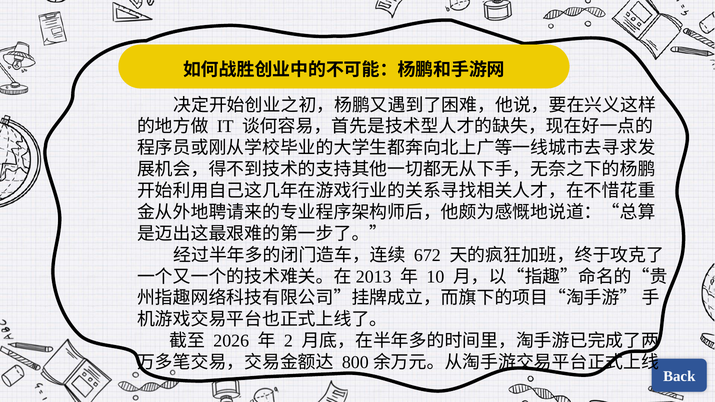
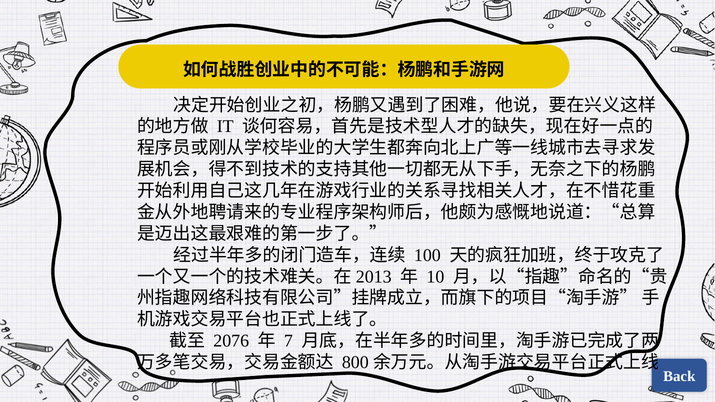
672: 672 -> 100 (427, 255)
2026: 2026 -> 2076 (231, 341)
2: 2 -> 7 (288, 341)
